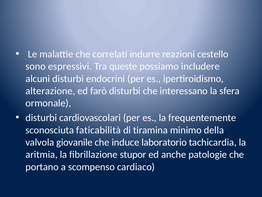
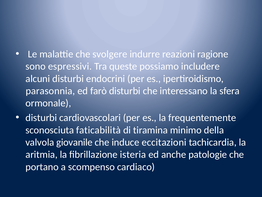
correlati: correlati -> svolgere (110, 54)
cestello: cestello -> ragione (213, 54)
alterazione: alterazione -> parasonnia (50, 91)
laboratorio: laboratorio -> eccitazioni (164, 142)
stupor: stupor -> isteria (133, 154)
